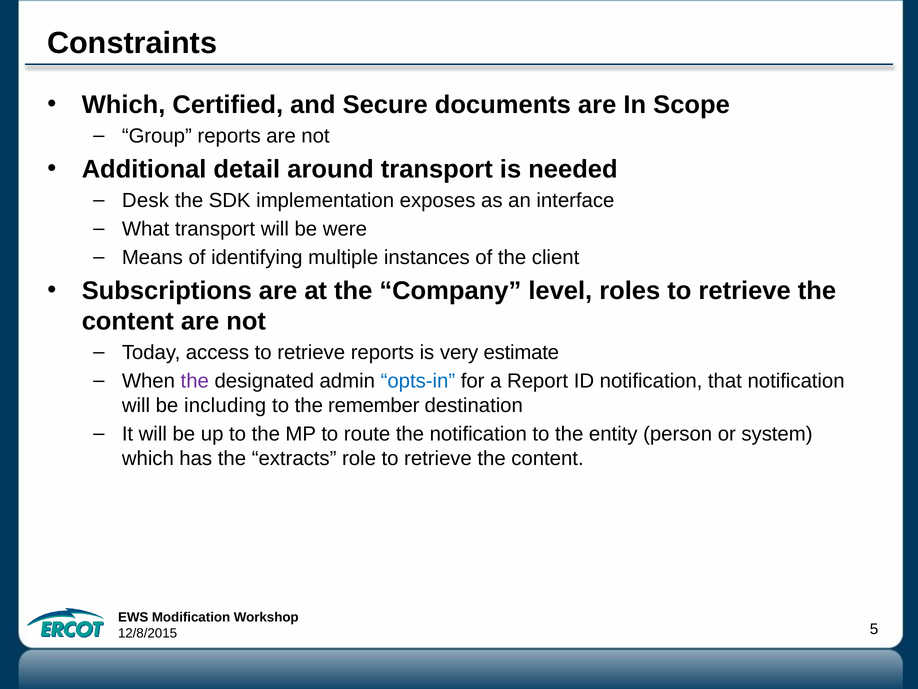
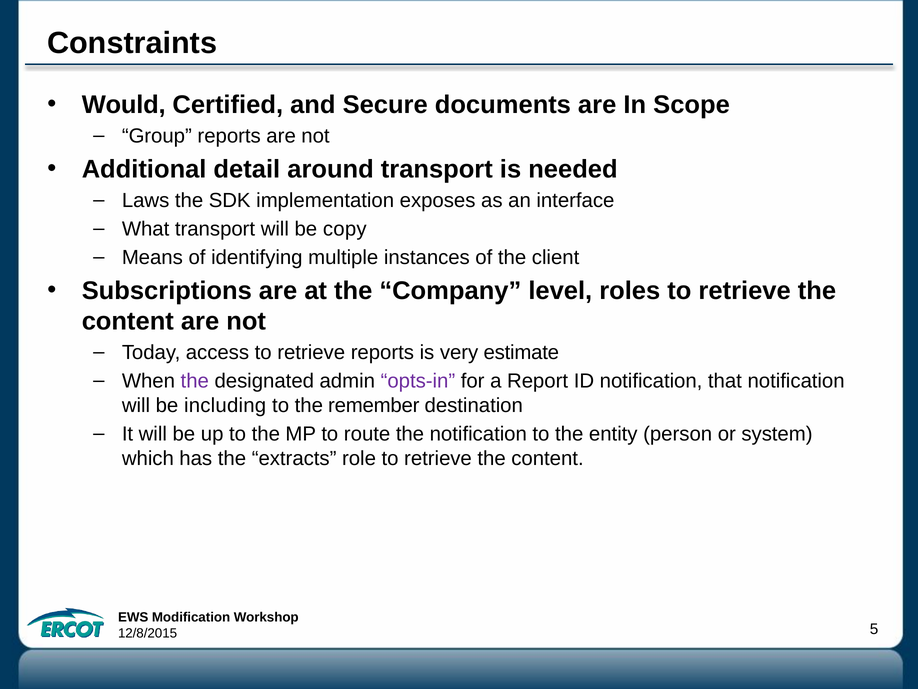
Which: Which -> Would (124, 105)
Desk: Desk -> Laws (146, 200)
were: were -> copy (345, 229)
opts-in colour: blue -> purple (418, 381)
